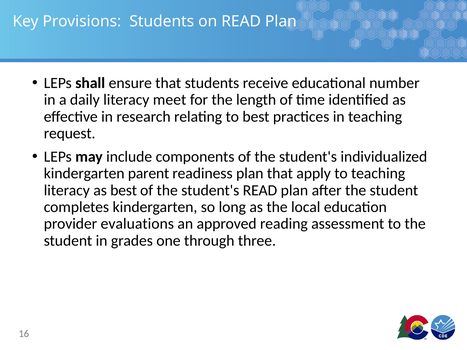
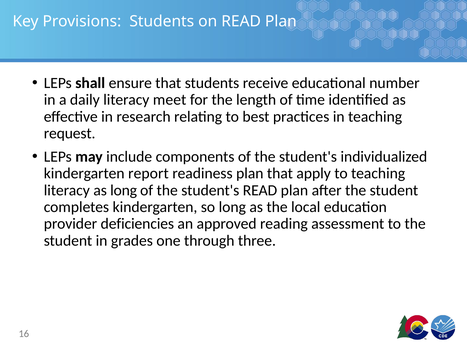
parent: parent -> report (148, 174)
as best: best -> long (124, 190)
evaluations: evaluations -> deficiencies (137, 224)
